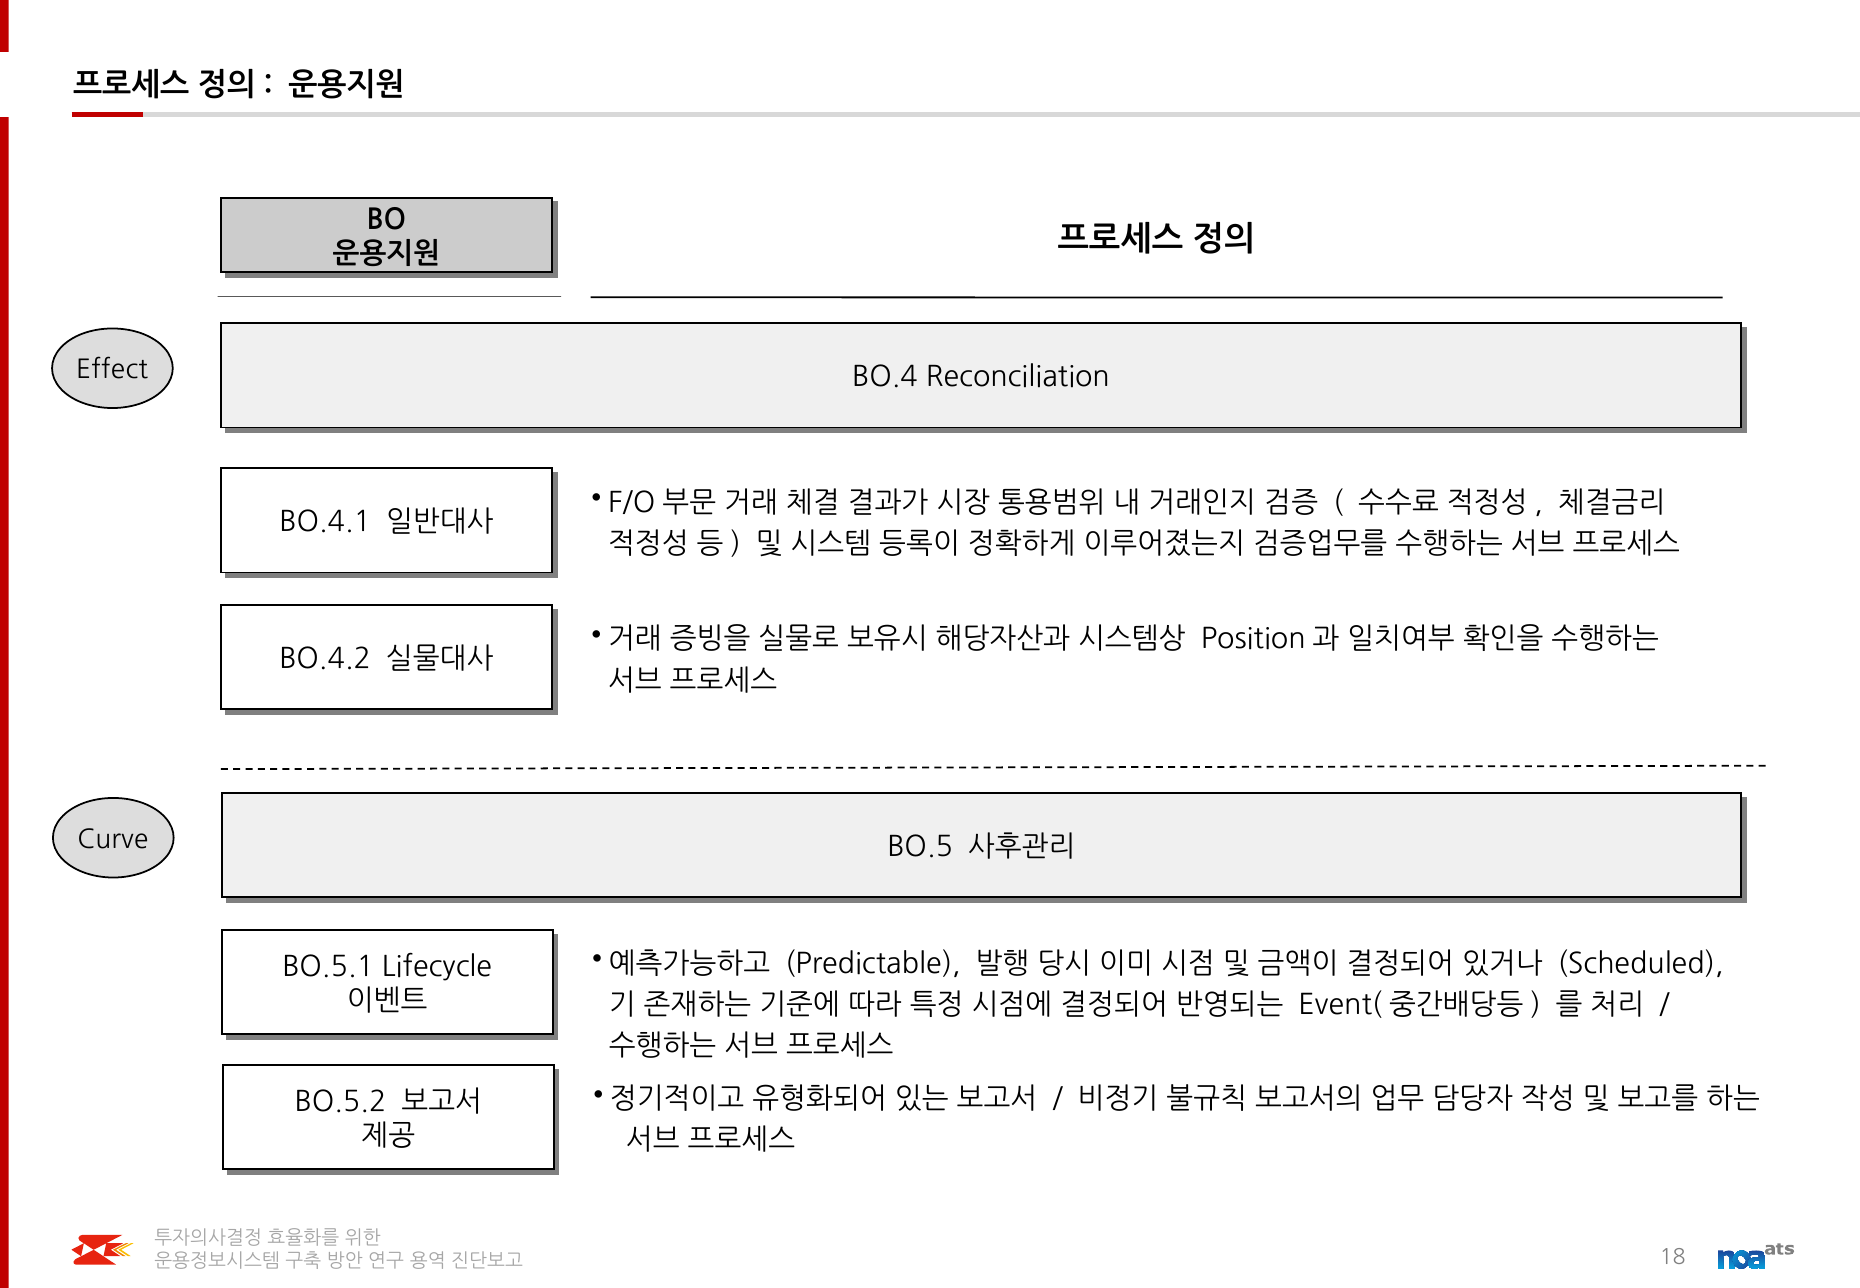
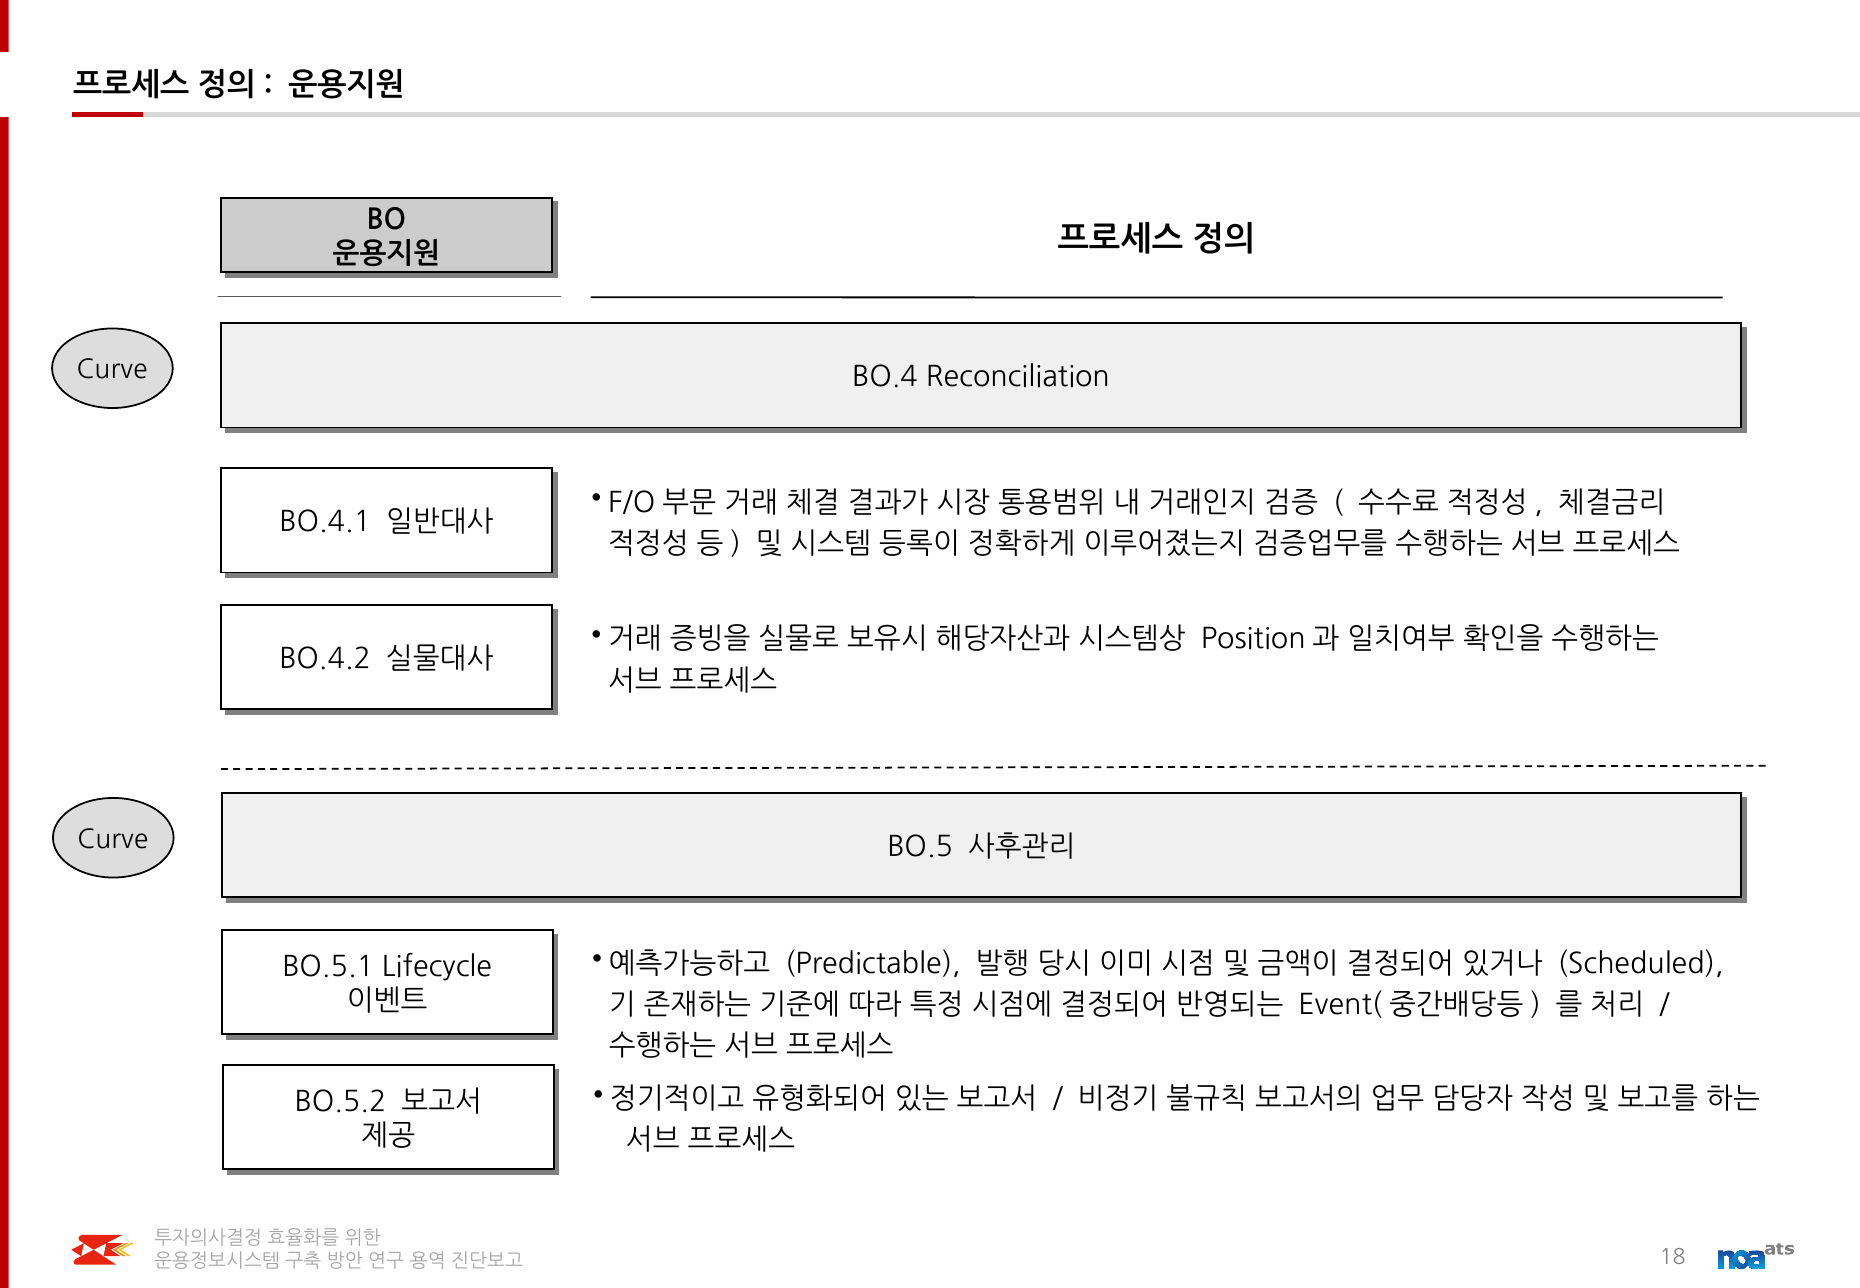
Effect: Effect -> Curve (112, 370)
